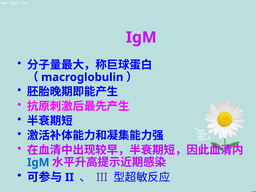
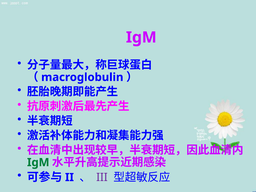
IgM colour: blue -> green (38, 162)
